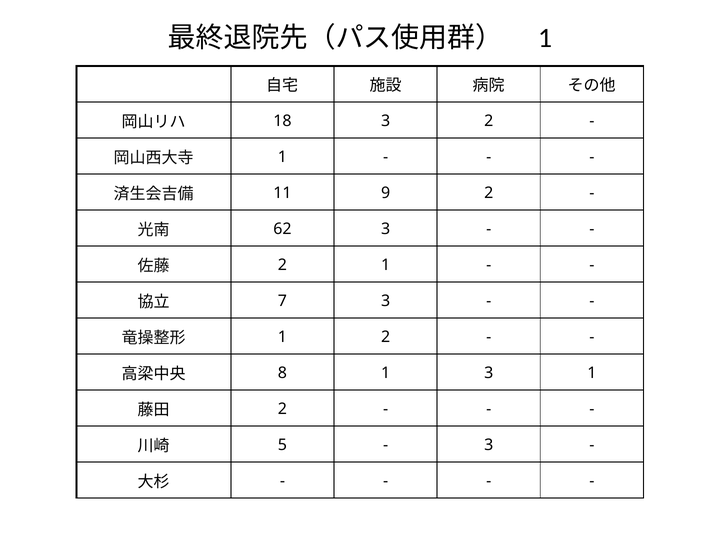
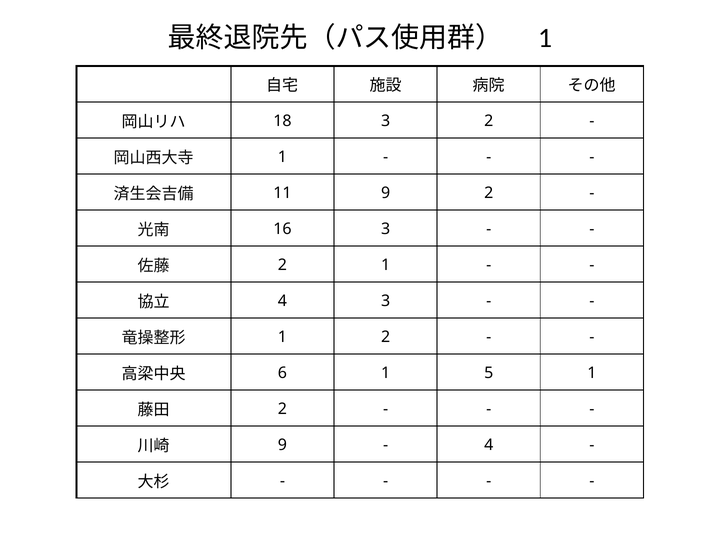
62: 62 -> 16 (282, 229)
7: 7 -> 4 (282, 301)
8: 8 -> 6 (282, 373)
1 3: 3 -> 5 (489, 373)
5: 5 -> 9 (282, 445)
3: 3 -> 4 (489, 445)
